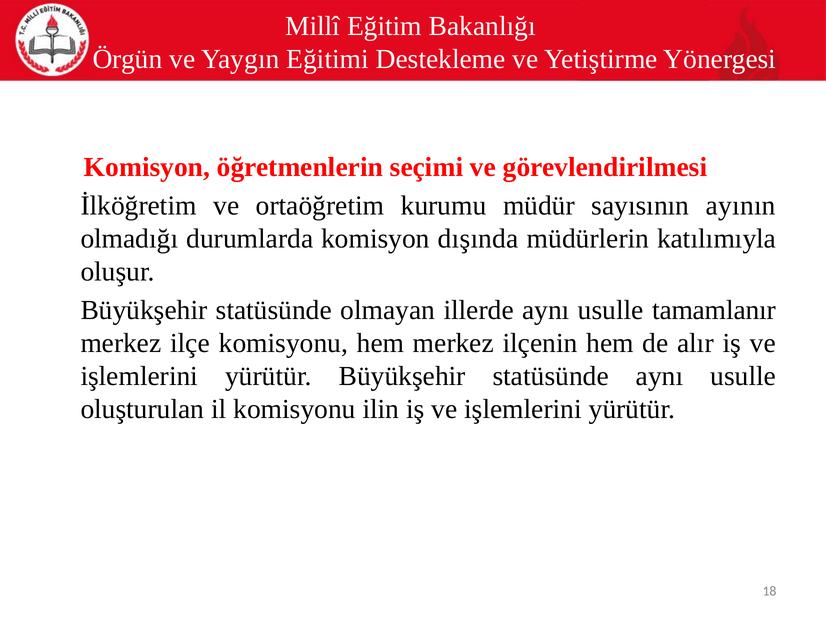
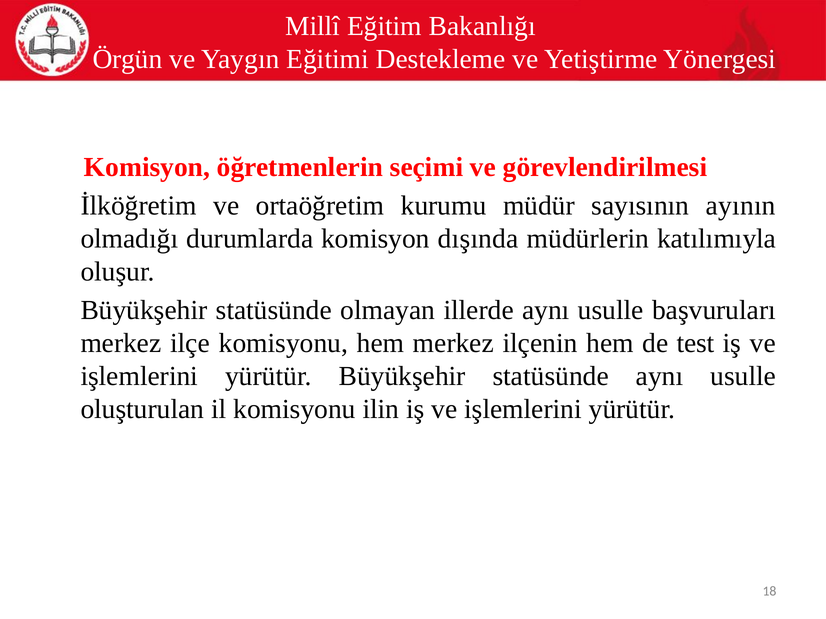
tamamlanır: tamamlanır -> başvuruları (714, 310)
alır: alır -> test (696, 343)
